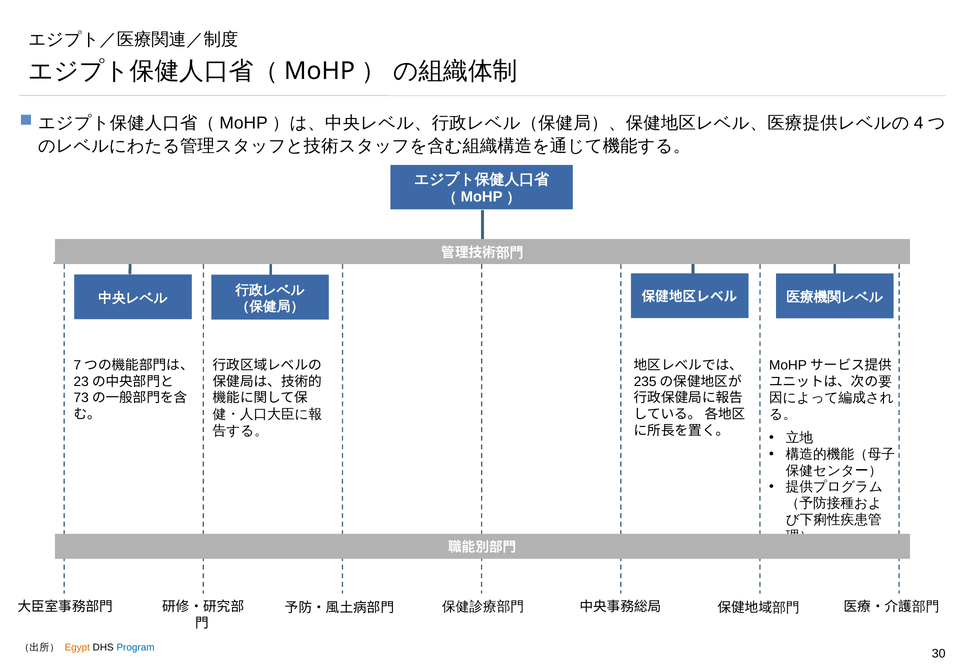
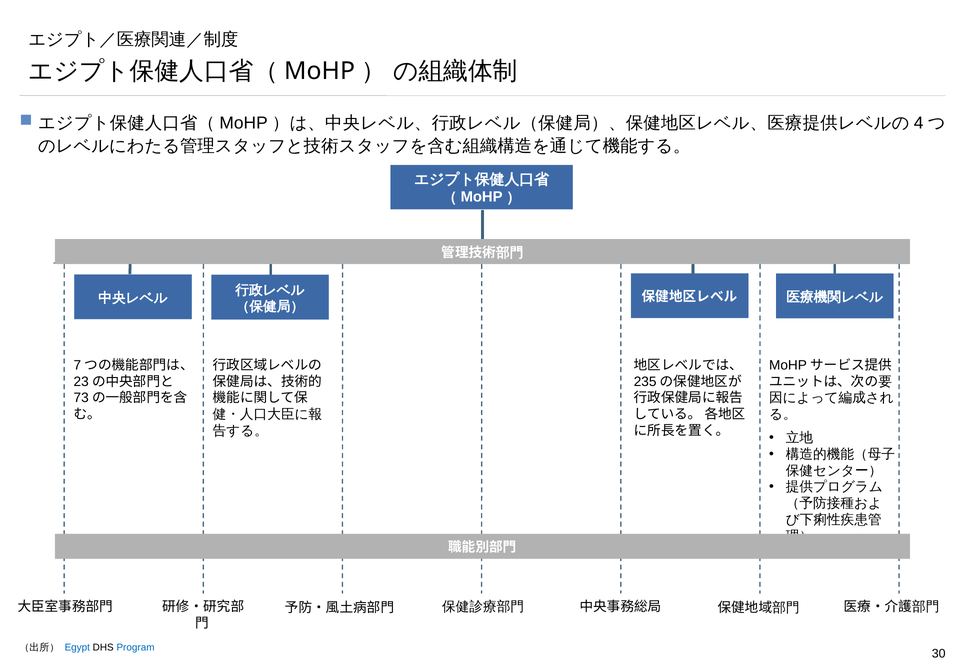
Egypt colour: orange -> blue (77, 648)
